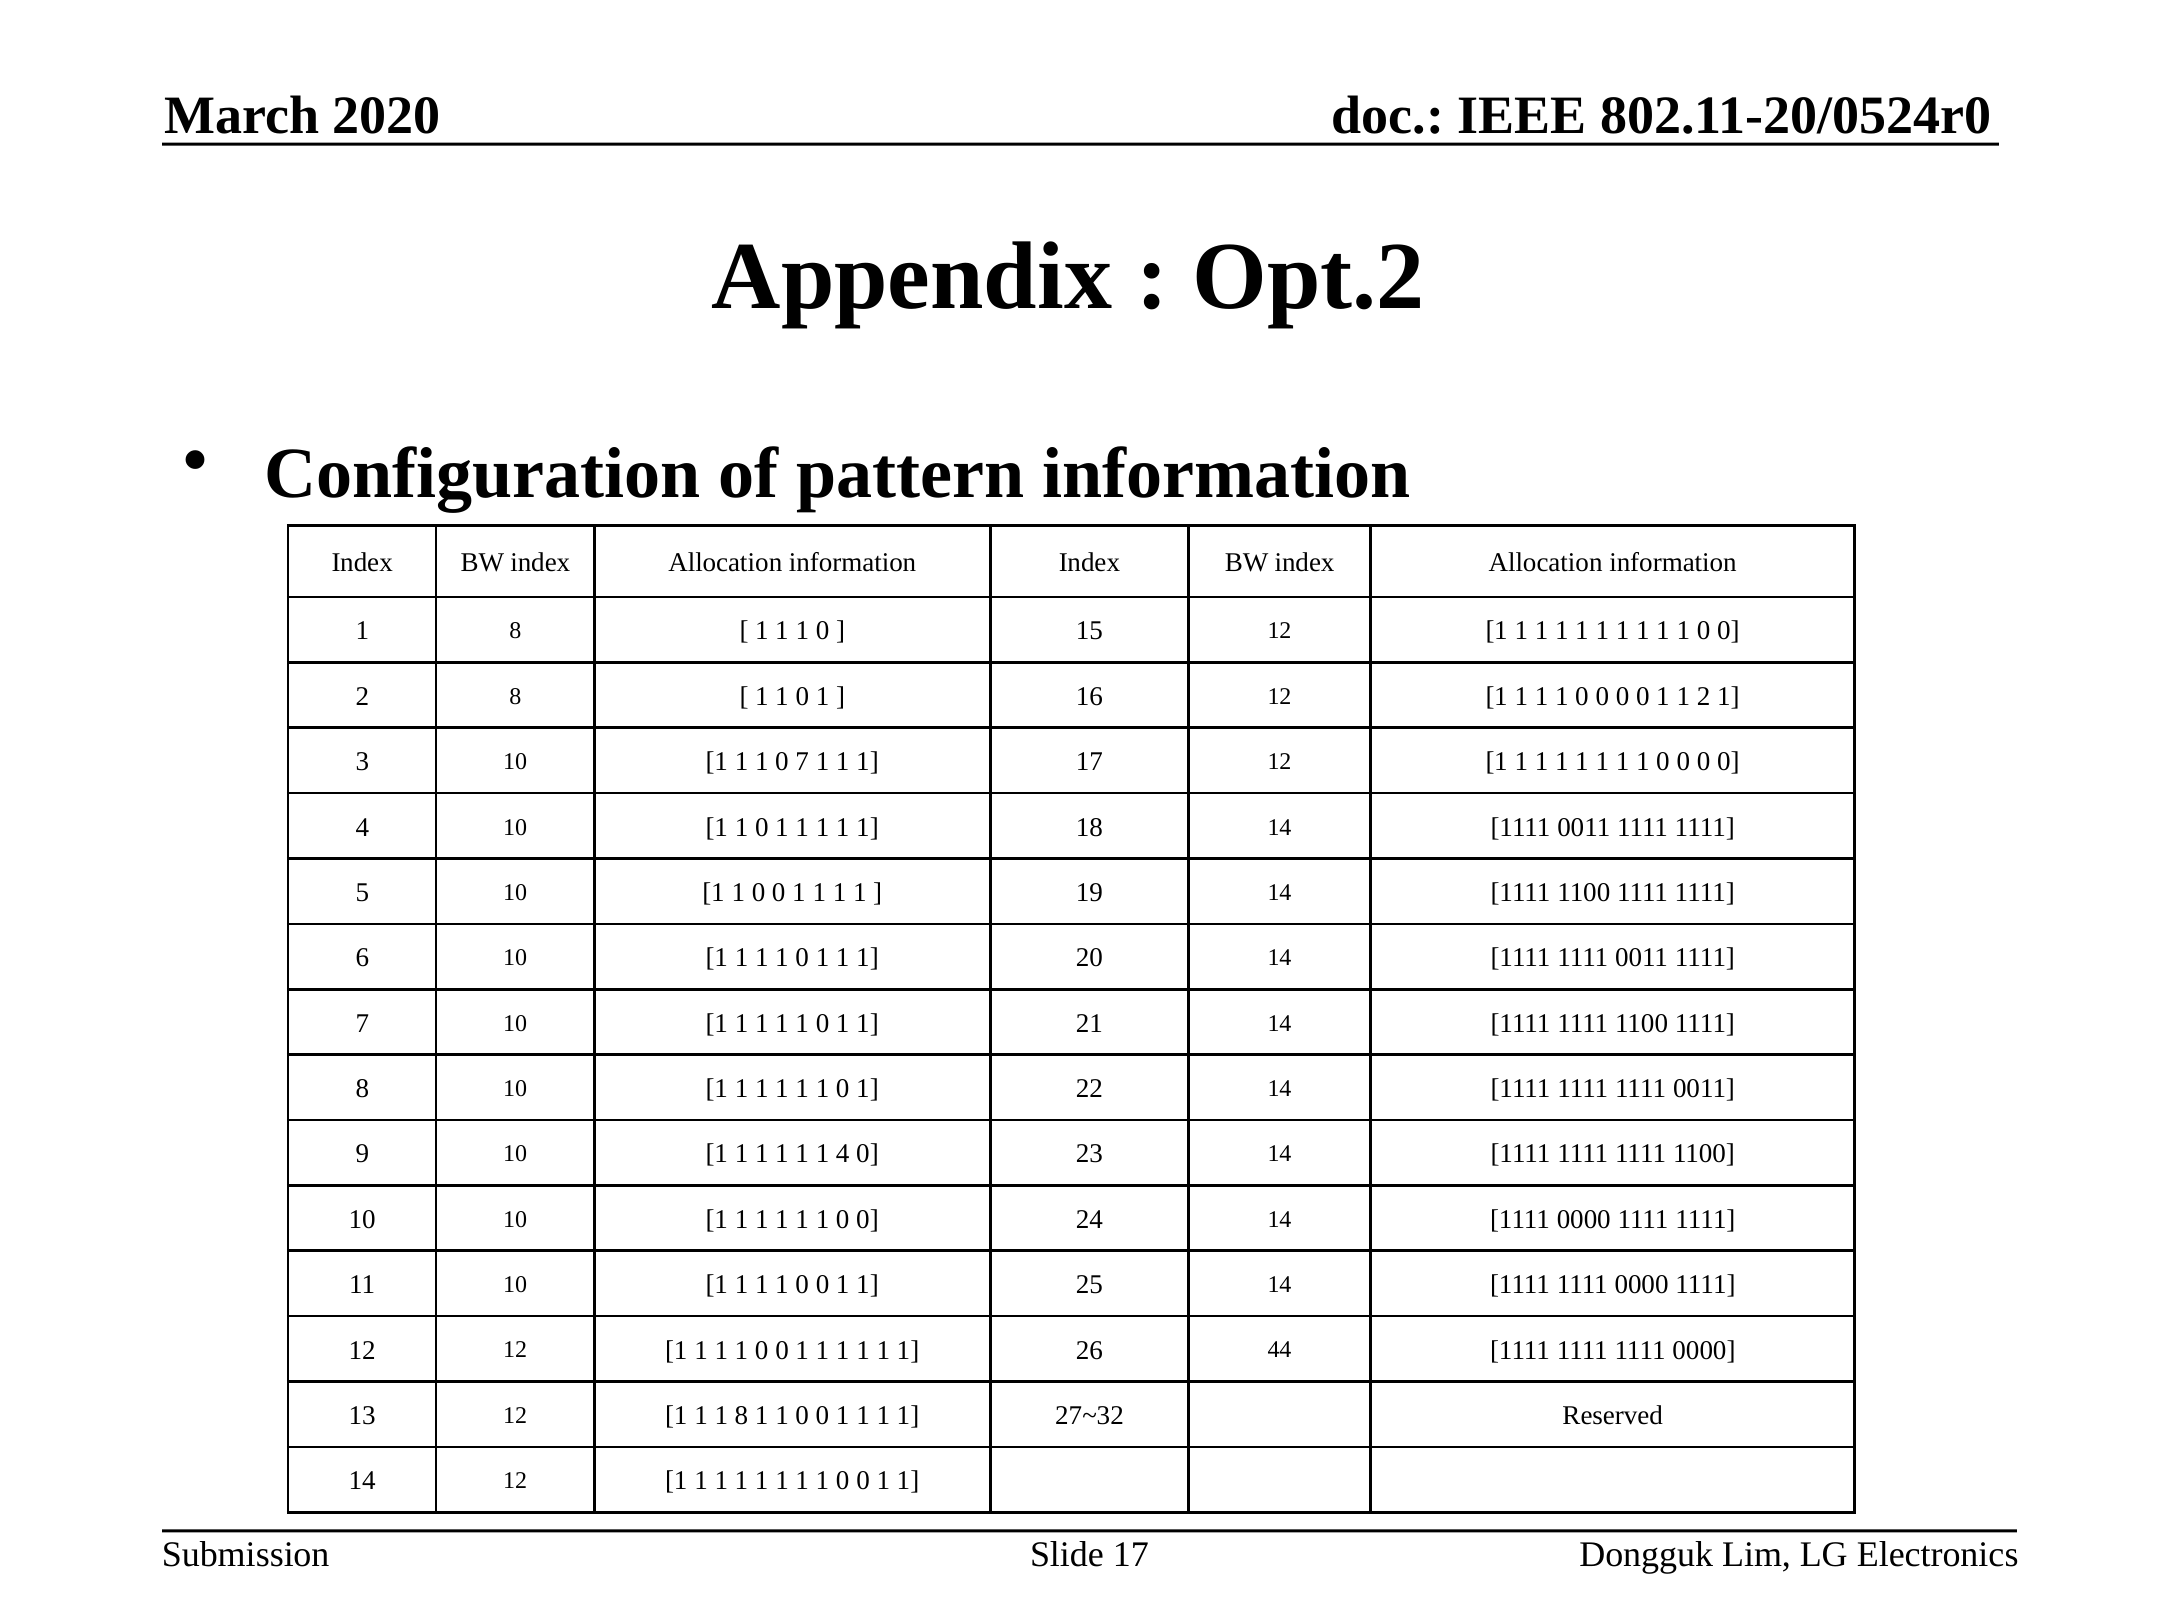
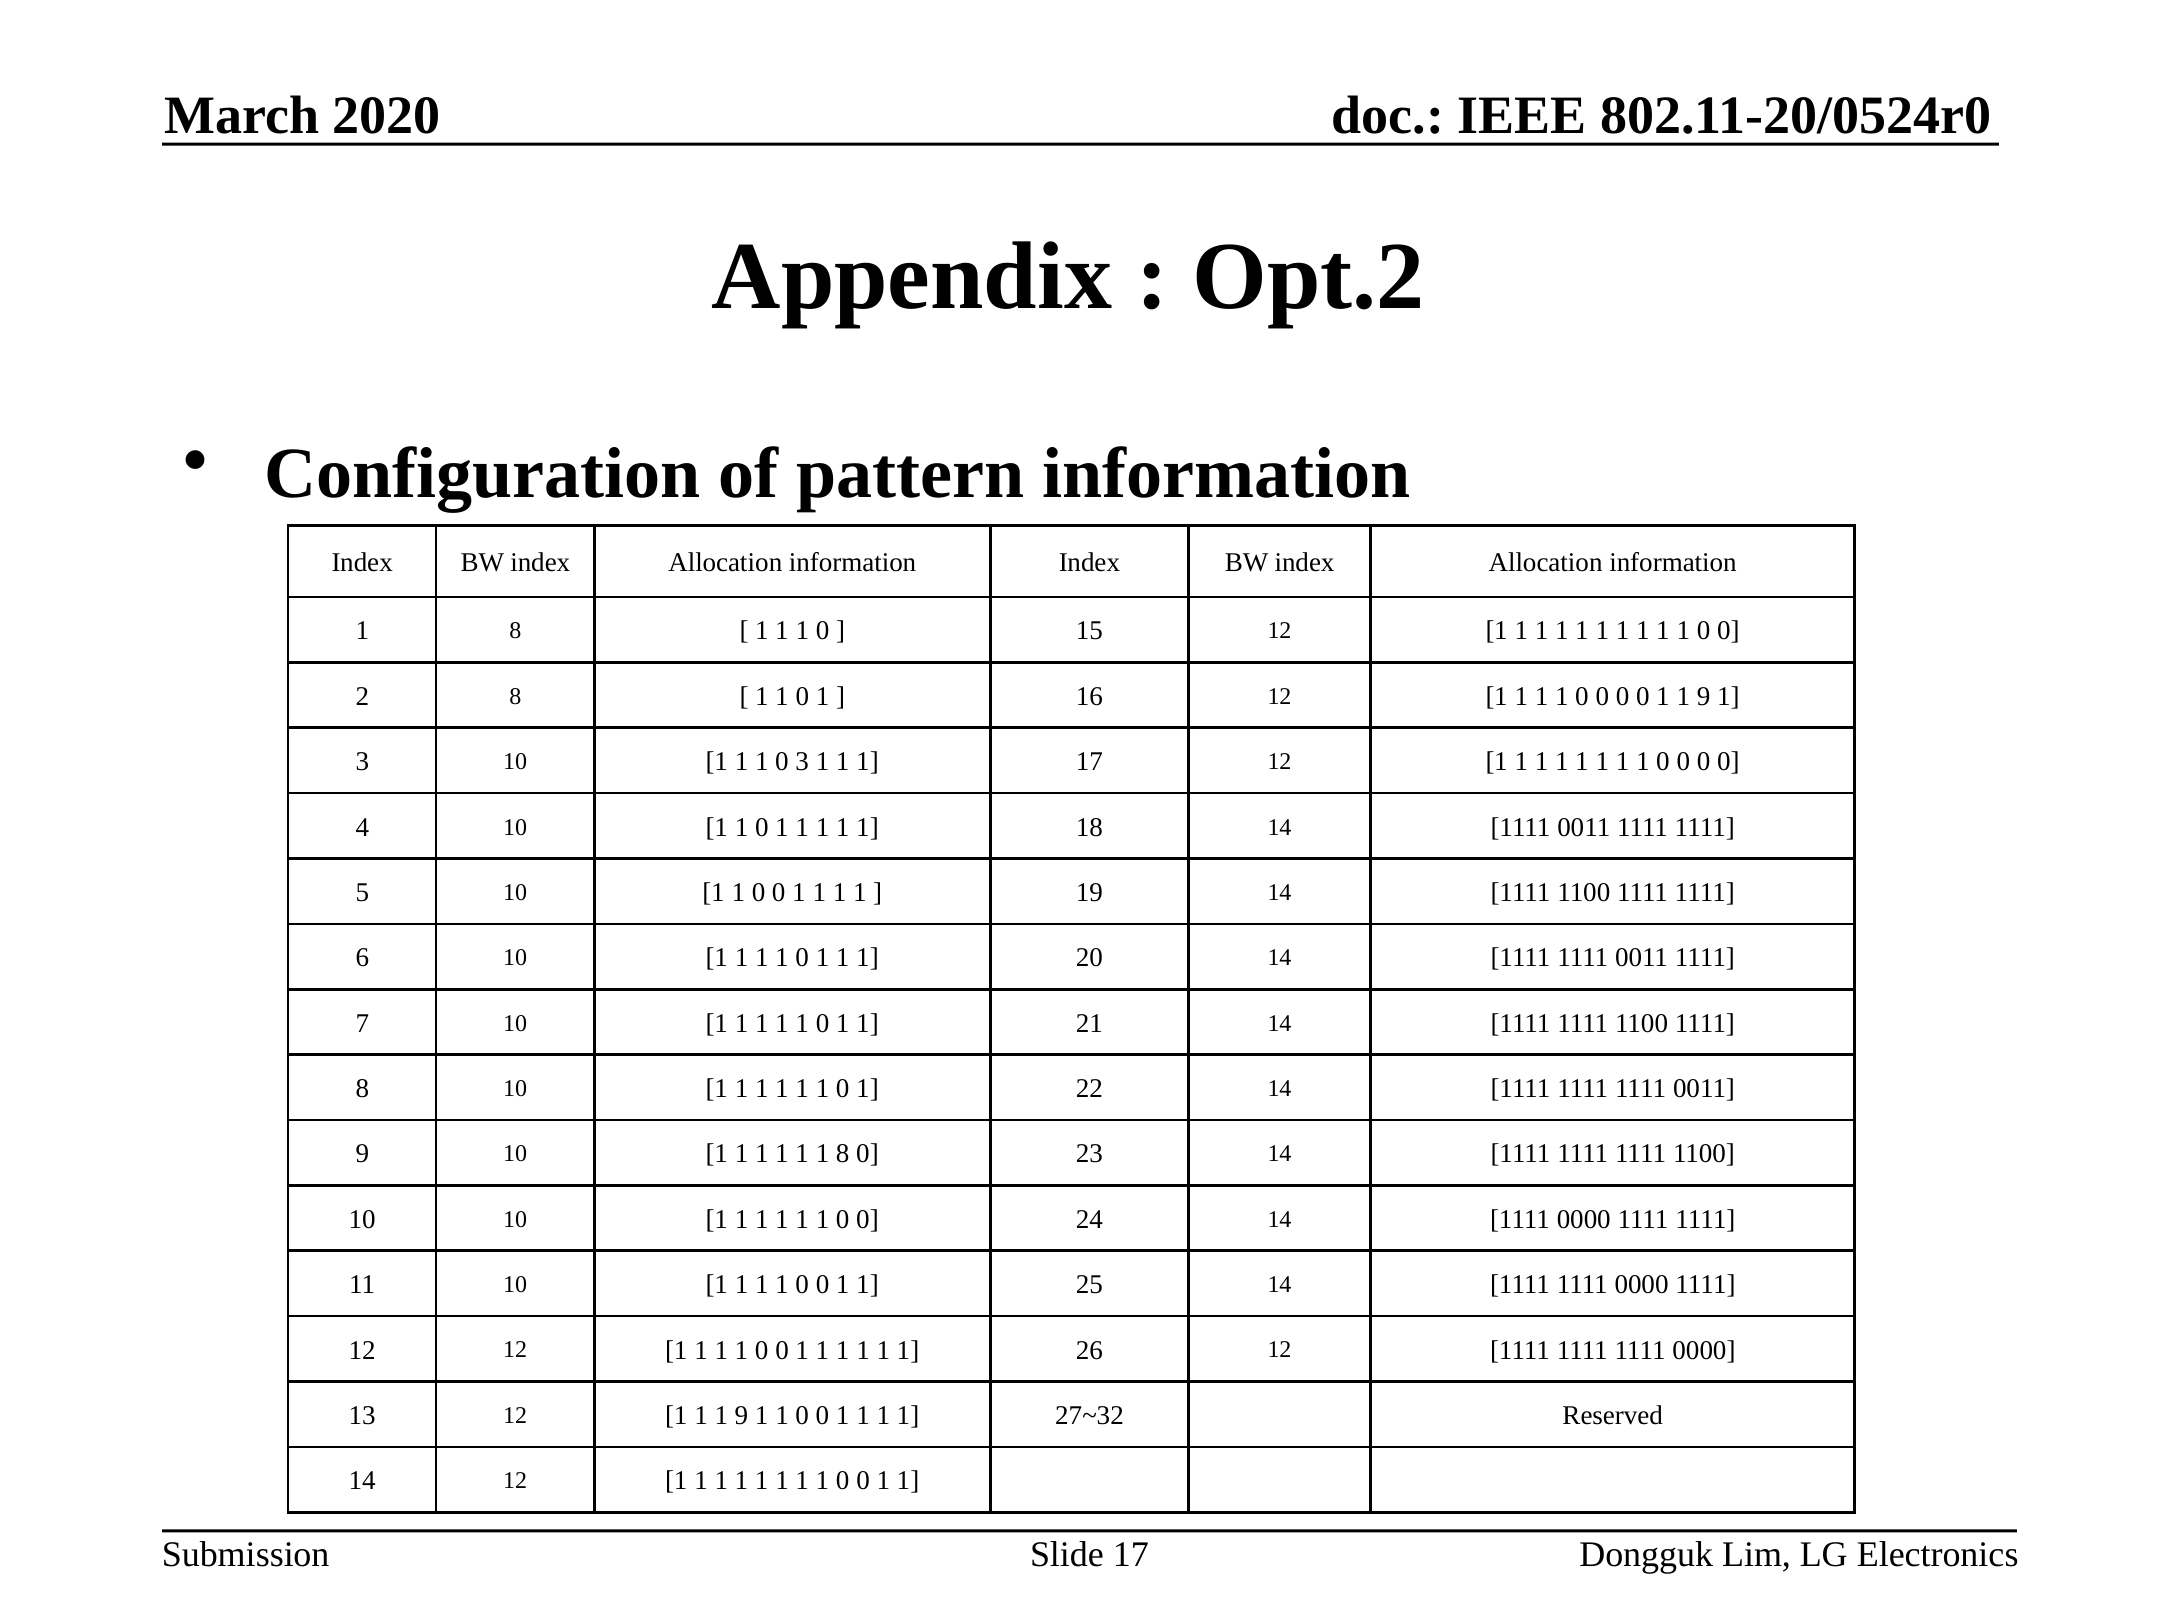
0 1 1 2: 2 -> 9 (1704, 696)
0 7: 7 -> 3 (802, 762)
1 1 4: 4 -> 8 (843, 1154)
26 44: 44 -> 12 (1279, 1350)
1 1 1 8: 8 -> 9 (741, 1415)
